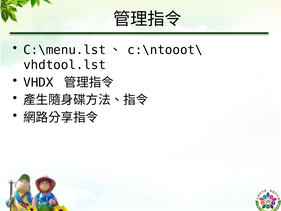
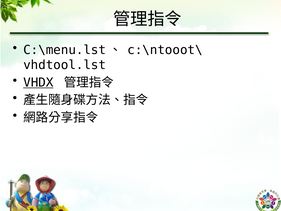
VHDX underline: none -> present (38, 82)
